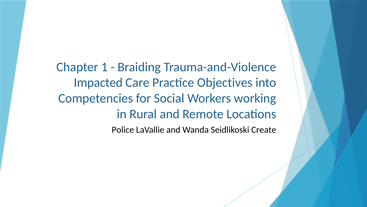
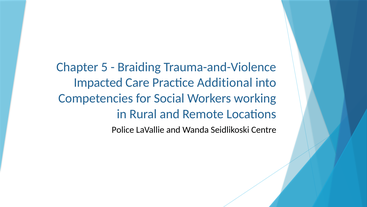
1: 1 -> 5 (104, 67)
Objectives: Objectives -> Additional (225, 82)
Create: Create -> Centre (264, 129)
